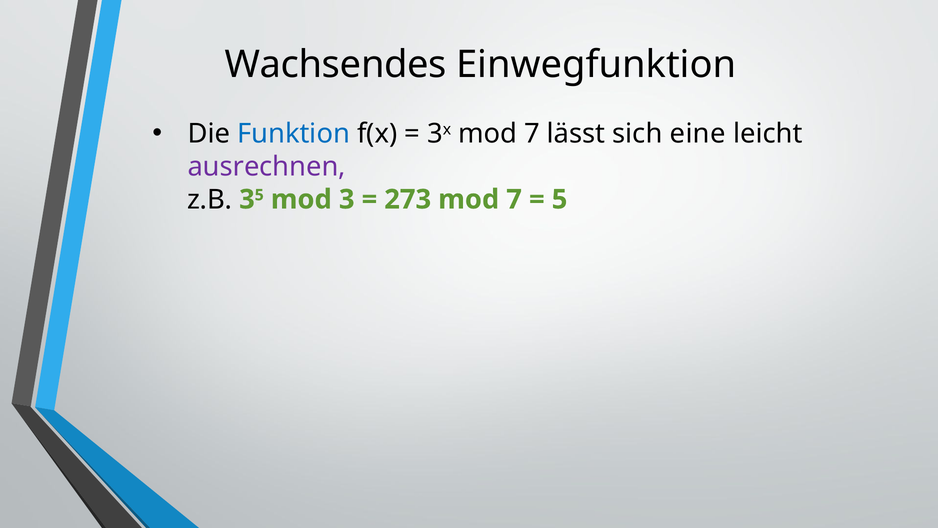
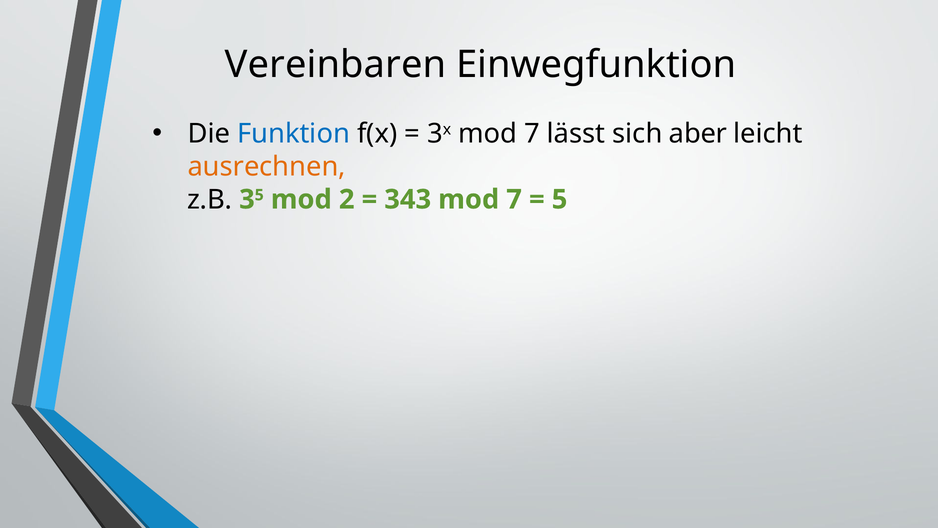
Wachsendes: Wachsendes -> Vereinbaren (335, 64)
eine: eine -> aber (698, 134)
ausrechnen colour: purple -> orange (267, 166)
mod 3: 3 -> 2 (347, 199)
273: 273 -> 343 (408, 199)
